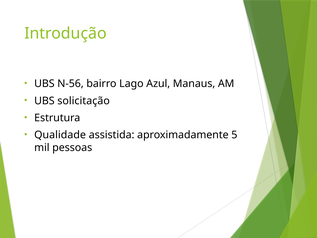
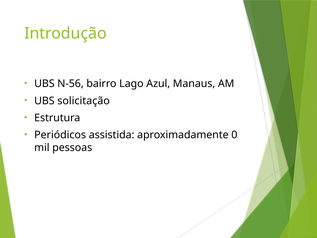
Qualidade: Qualidade -> Periódicos (60, 135)
5: 5 -> 0 (234, 135)
